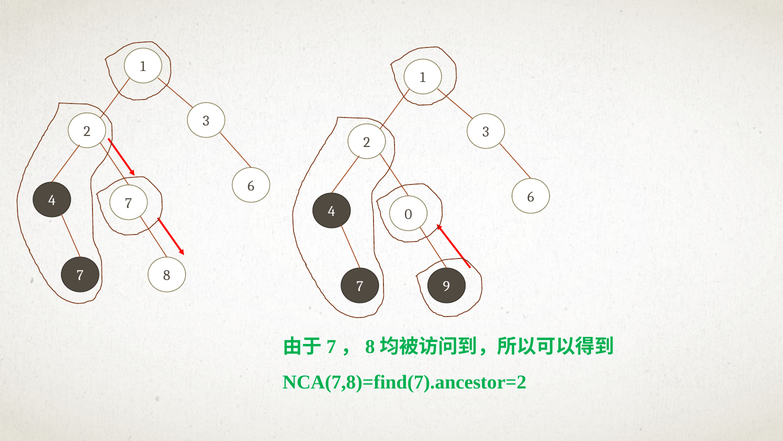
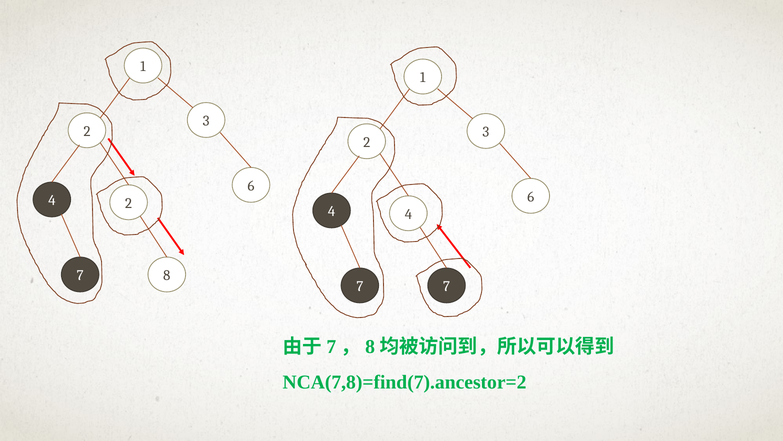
4 7: 7 -> 2 (129, 203)
4 0: 0 -> 4 (408, 214)
7 9: 9 -> 7 (446, 286)
